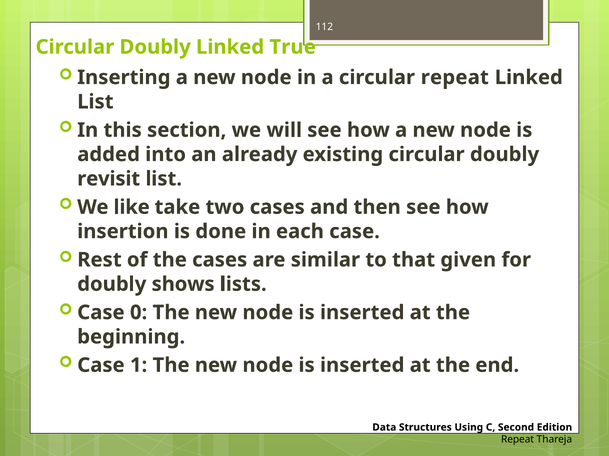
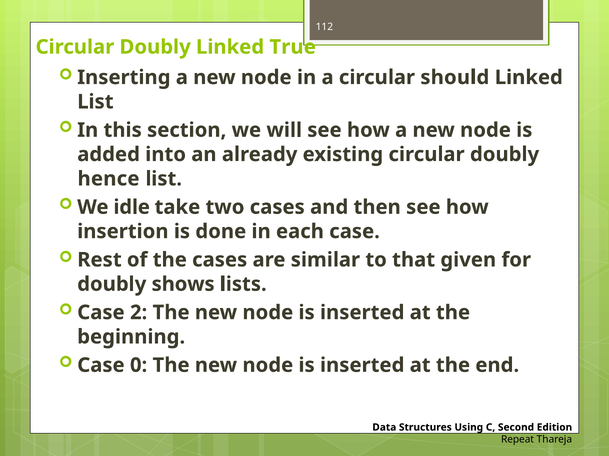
circular repeat: repeat -> should (455, 78)
revisit: revisit -> hence (108, 179)
like: like -> idle (132, 207)
0: 0 -> 2 (139, 313)
1: 1 -> 0 (139, 366)
